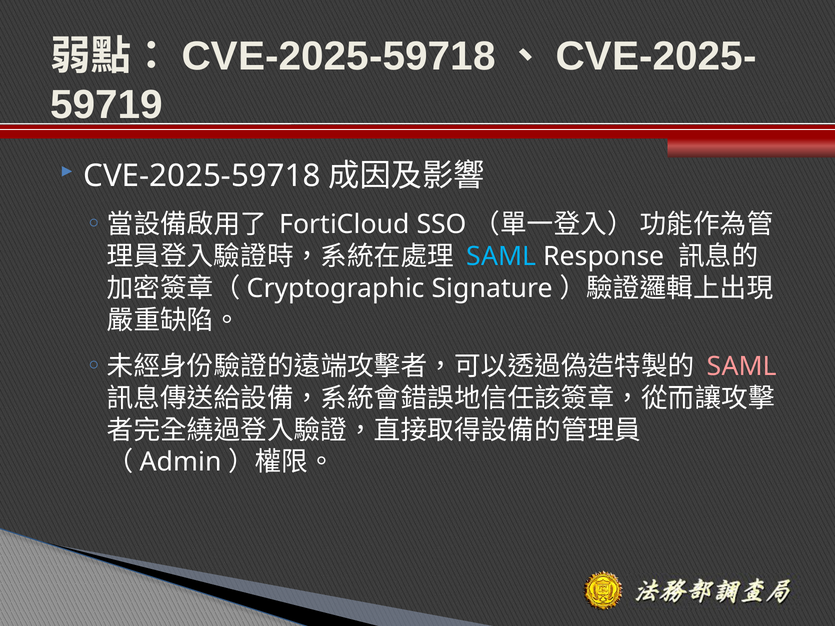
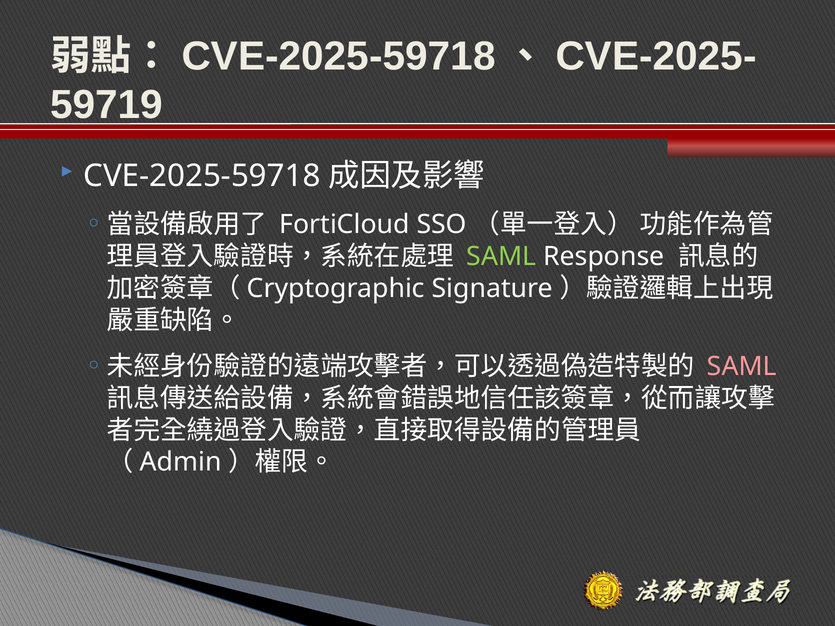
SAML colour: light blue -> light green (501, 257)
